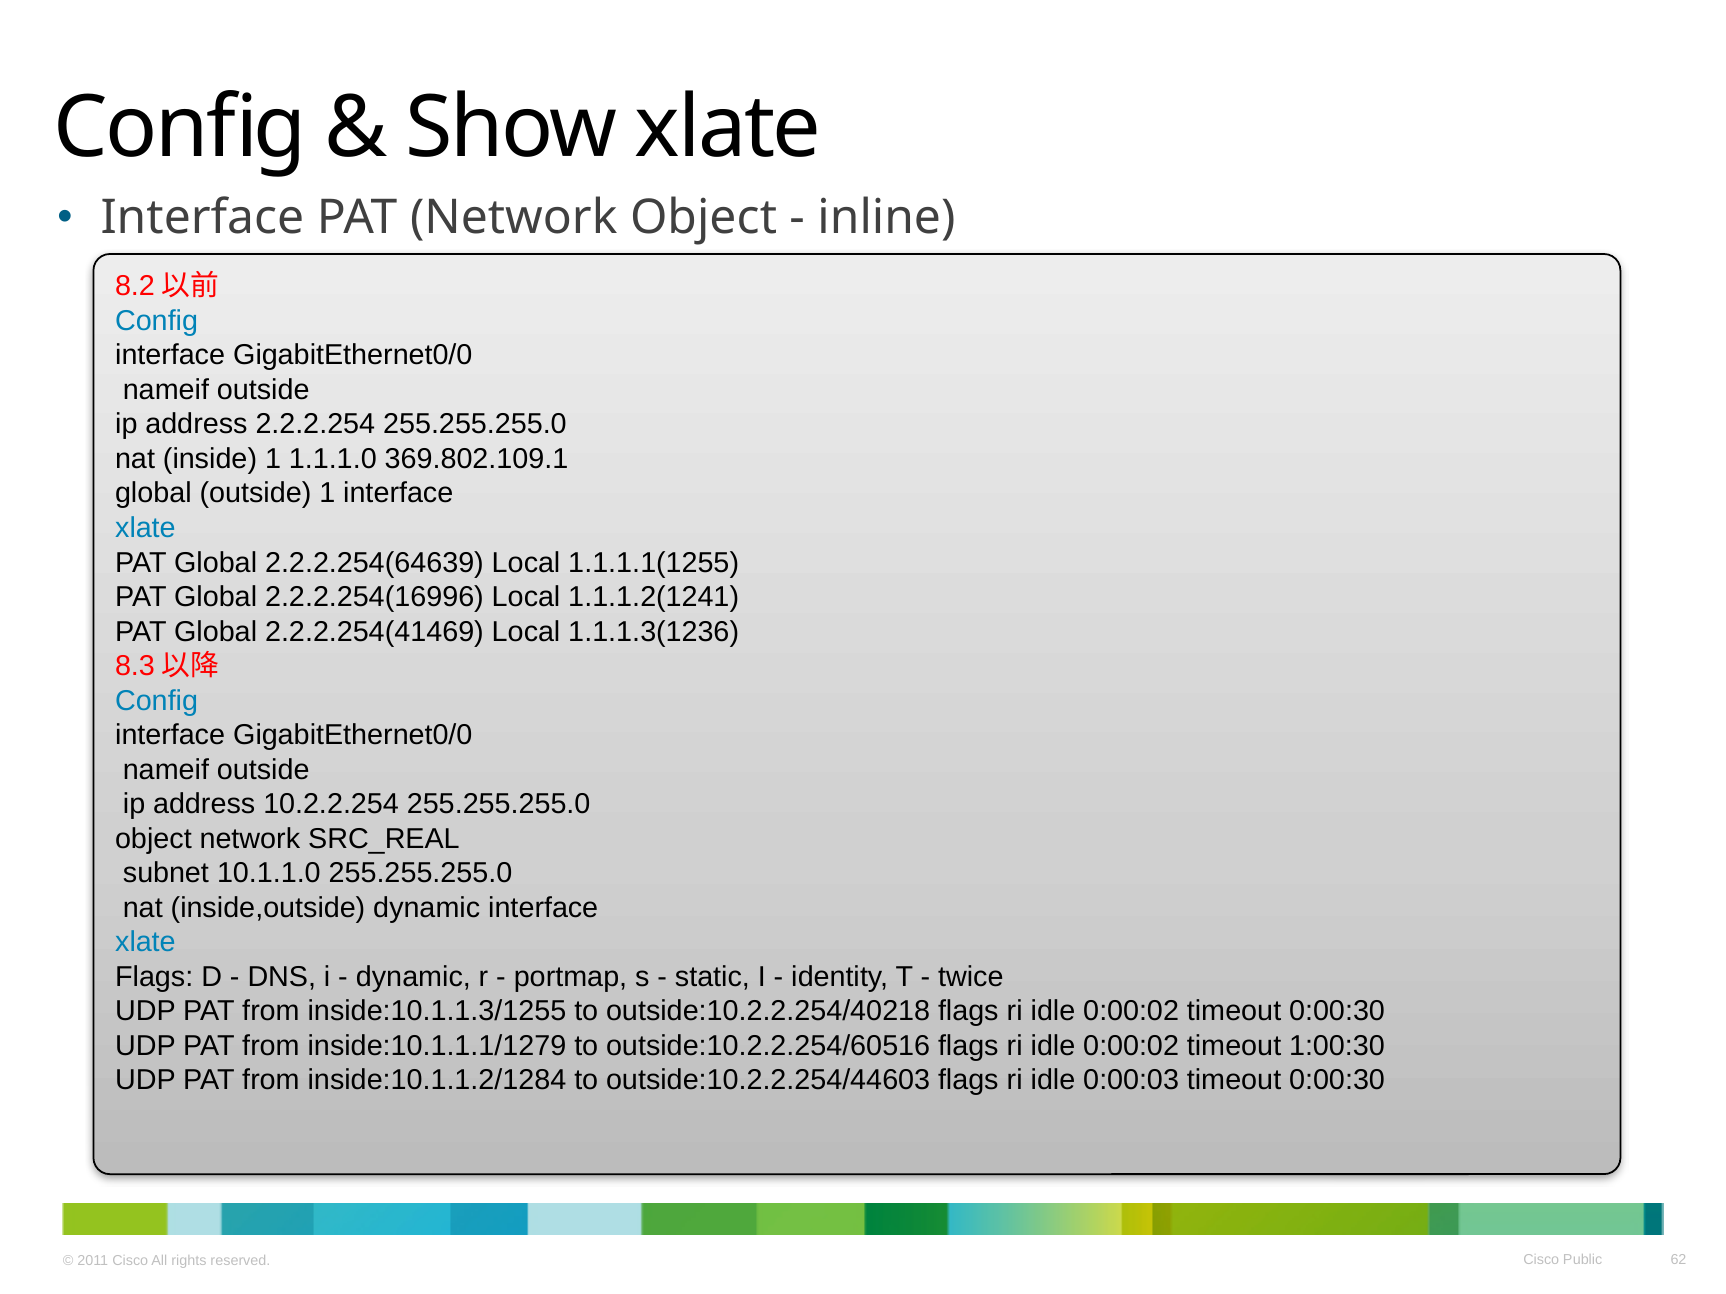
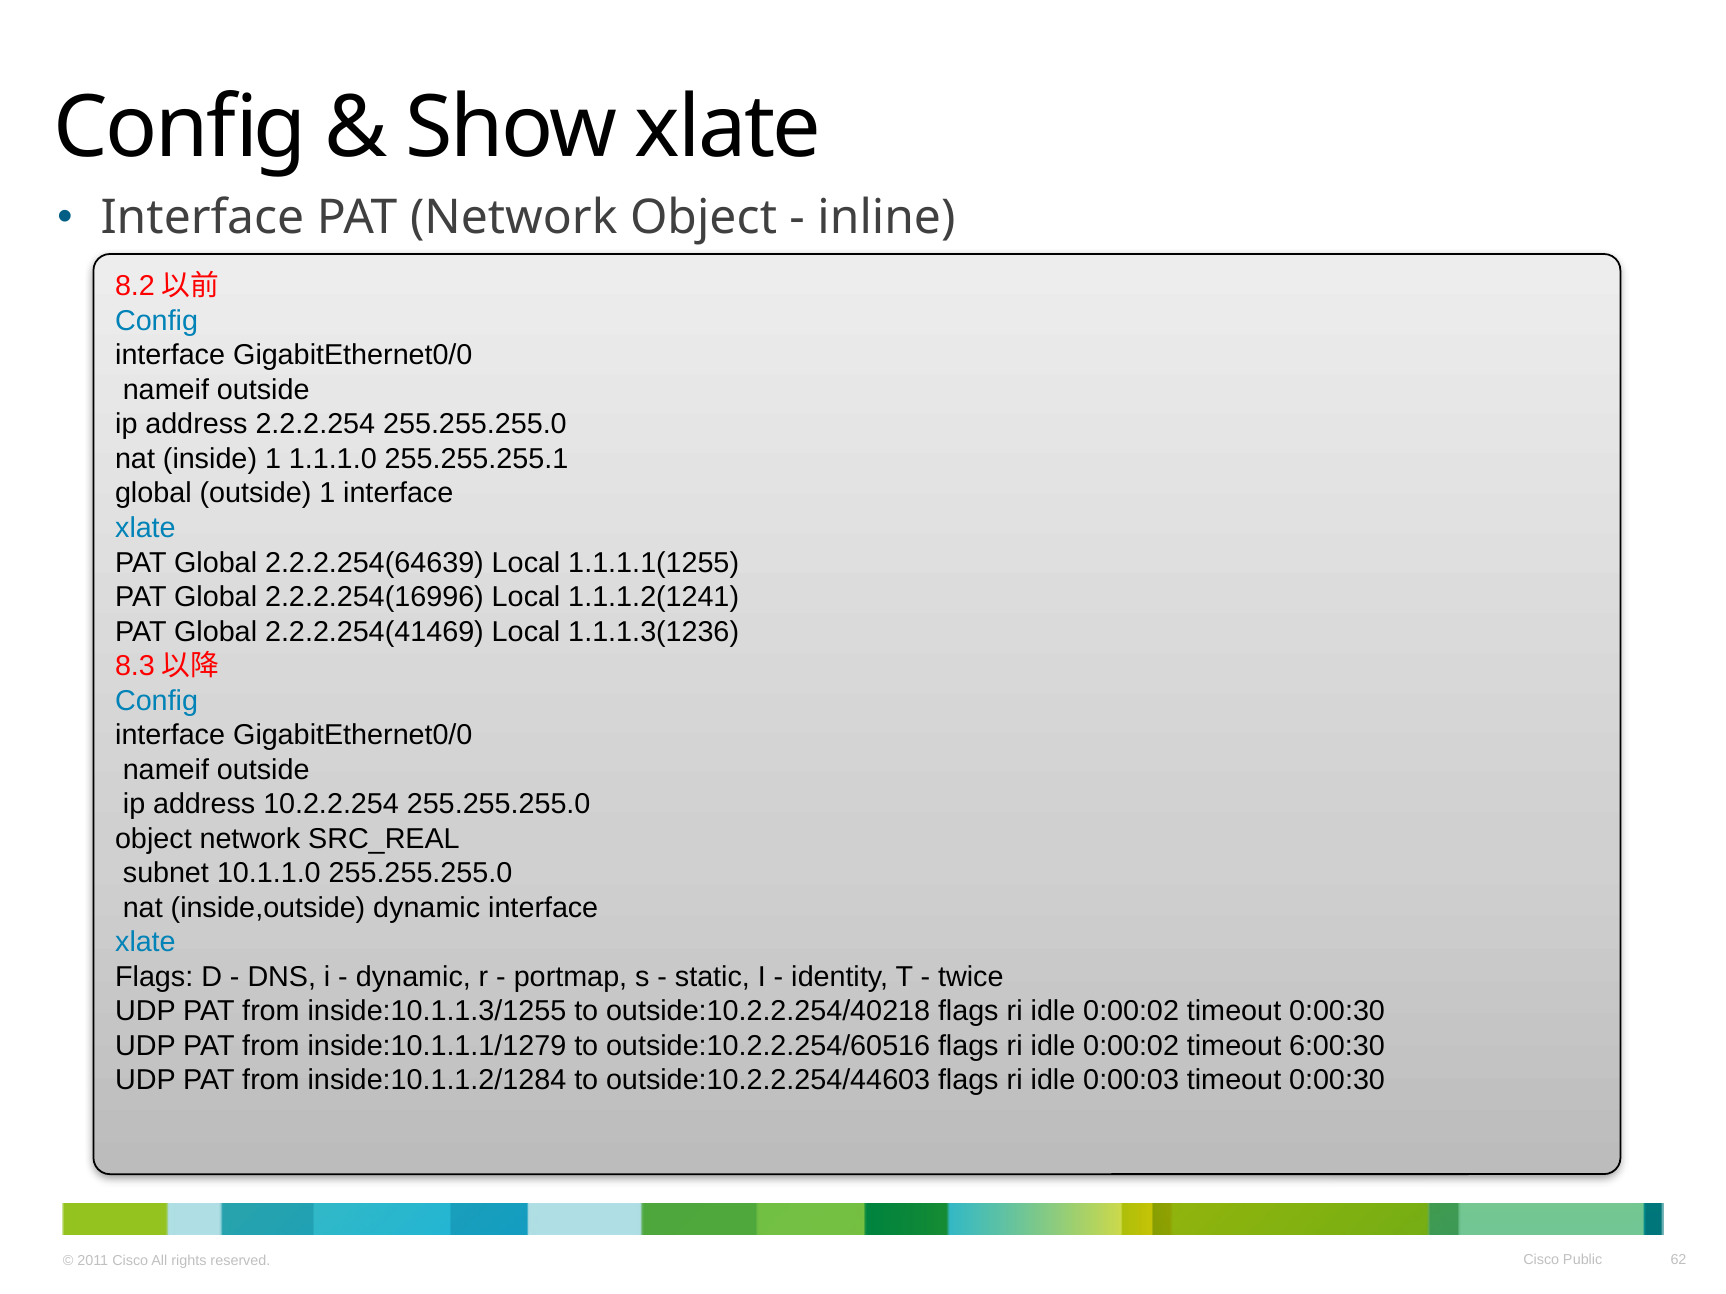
369.802.109.1: 369.802.109.1 -> 255.255.255.1 (476, 459)
1:00:30: 1:00:30 -> 6:00:30 (1337, 1046)
